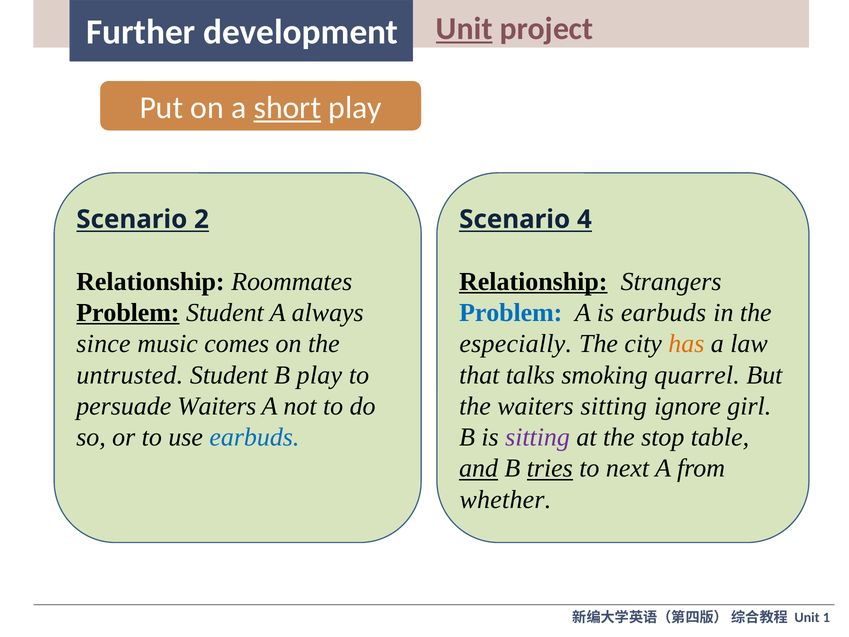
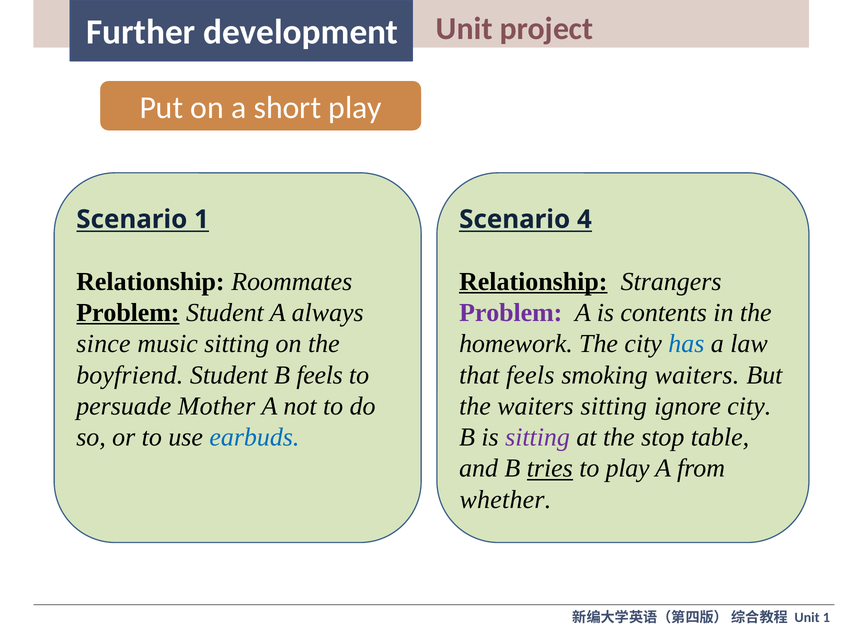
Unit underline: present -> none (464, 29)
short underline: present -> none (287, 108)
Scenario 2: 2 -> 1 (201, 219)
Problem colour: blue -> purple (511, 313)
is earbuds: earbuds -> contents (664, 313)
music comes: comes -> sitting (237, 344)
especially: especially -> homework (516, 344)
has colour: orange -> blue (686, 344)
untrusted: untrusted -> boyfriend (130, 375)
B play: play -> feels (320, 375)
that talks: talks -> feels (530, 375)
smoking quarrel: quarrel -> waiters (697, 375)
persuade Waiters: Waiters -> Mother (217, 406)
ignore girl: girl -> city (749, 406)
and underline: present -> none (479, 468)
to next: next -> play (628, 468)
